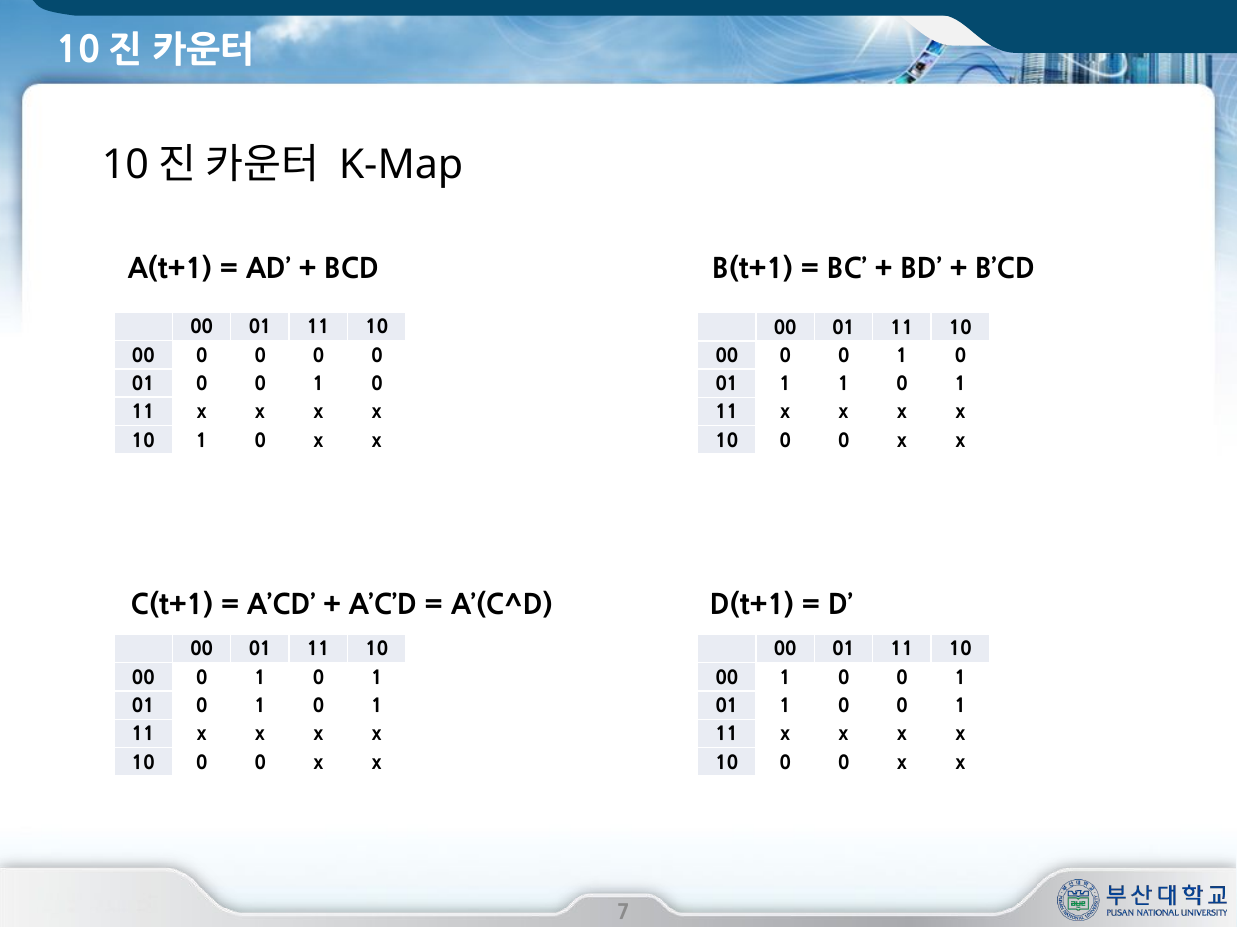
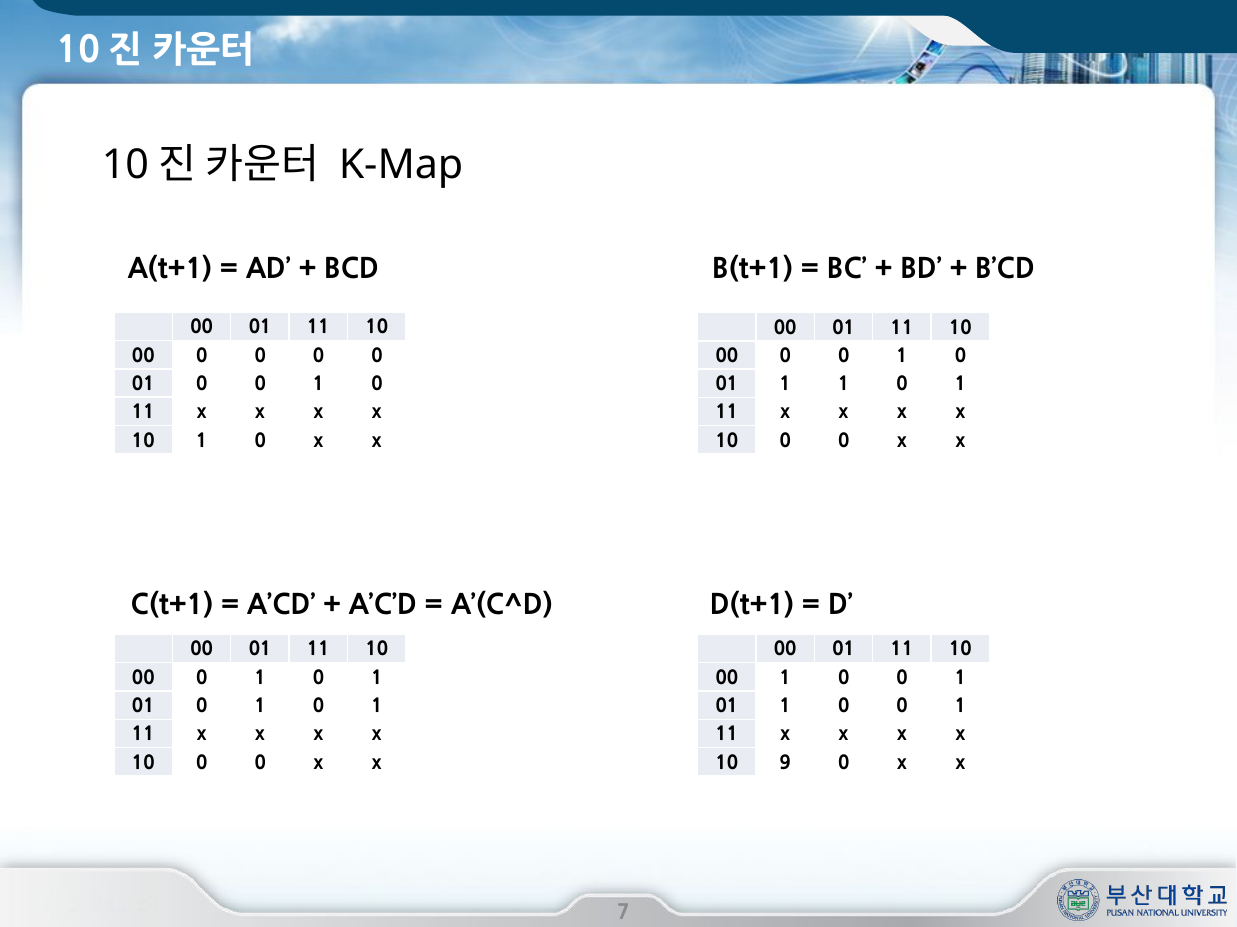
0: 0 -> 9 (785, 764)
